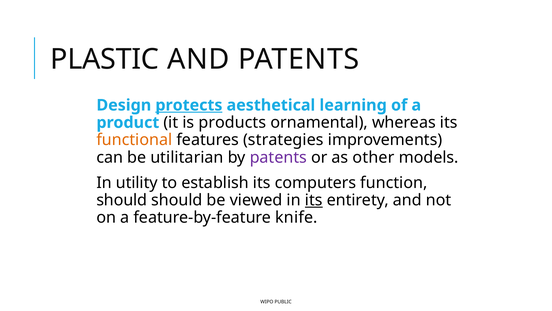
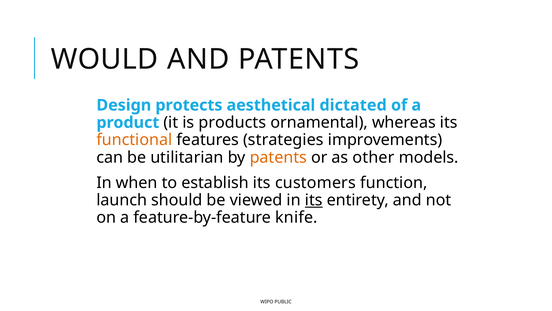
PLASTIC: PLASTIC -> WOULD (104, 59)
protects underline: present -> none (189, 105)
learning: learning -> dictated (353, 105)
patents colour: purple -> orange (278, 157)
utility: utility -> when (137, 183)
computers: computers -> customers (315, 183)
should: should -> launch (122, 200)
